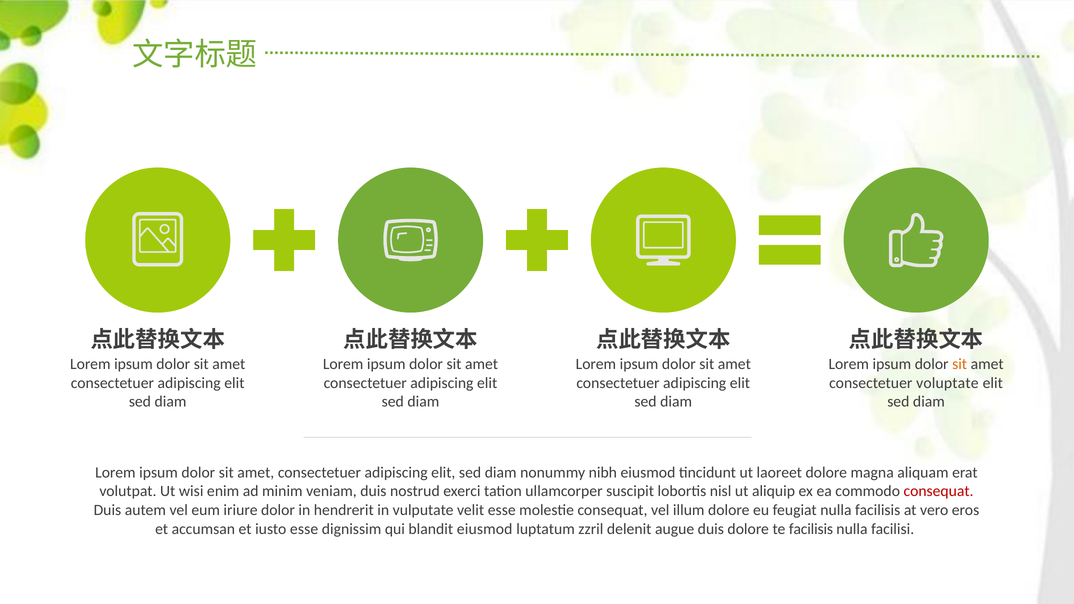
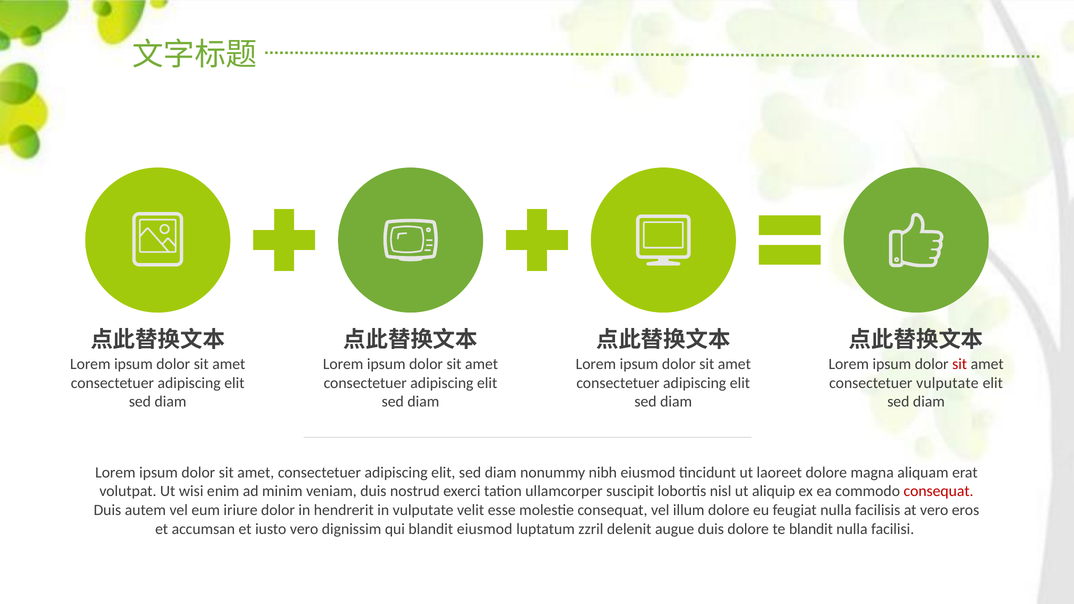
sit colour: orange -> red (960, 364)
consectetuer voluptate: voluptate -> vulputate (947, 383)
iusto esse: esse -> vero (304, 529)
te facilisis: facilisis -> blandit (811, 529)
